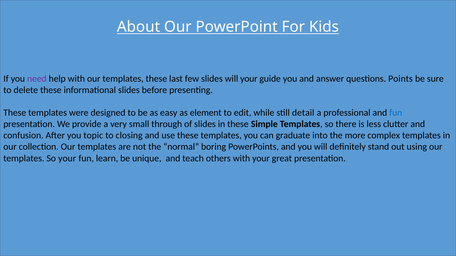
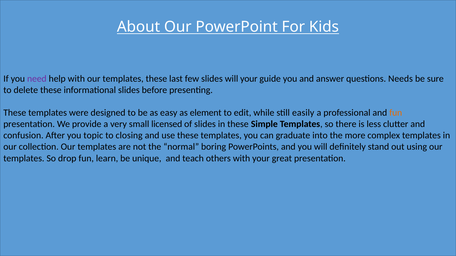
Points: Points -> Needs (401, 79)
detail: detail -> easily (303, 113)
fun colour: blue -> orange (396, 113)
through: through -> licensed (167, 124)
So your: your -> drop (67, 159)
